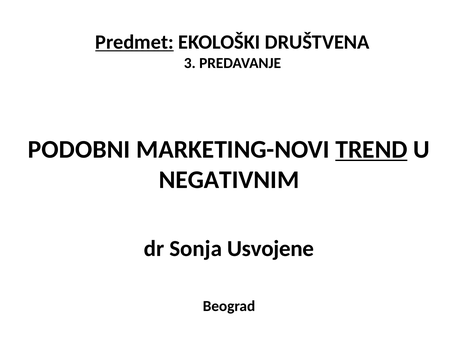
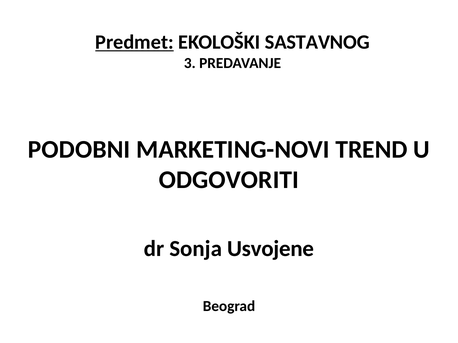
DRUŠTVENA: DRUŠTVENA -> SASTAVNOG (317, 42)
TREND underline: present -> none (371, 150)
NEGATIVNIM: NEGATIVNIM -> ODGOVORITI (229, 180)
